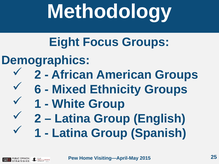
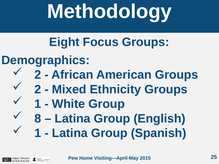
6: 6 -> 2 (38, 90)
2: 2 -> 8 (38, 119)
